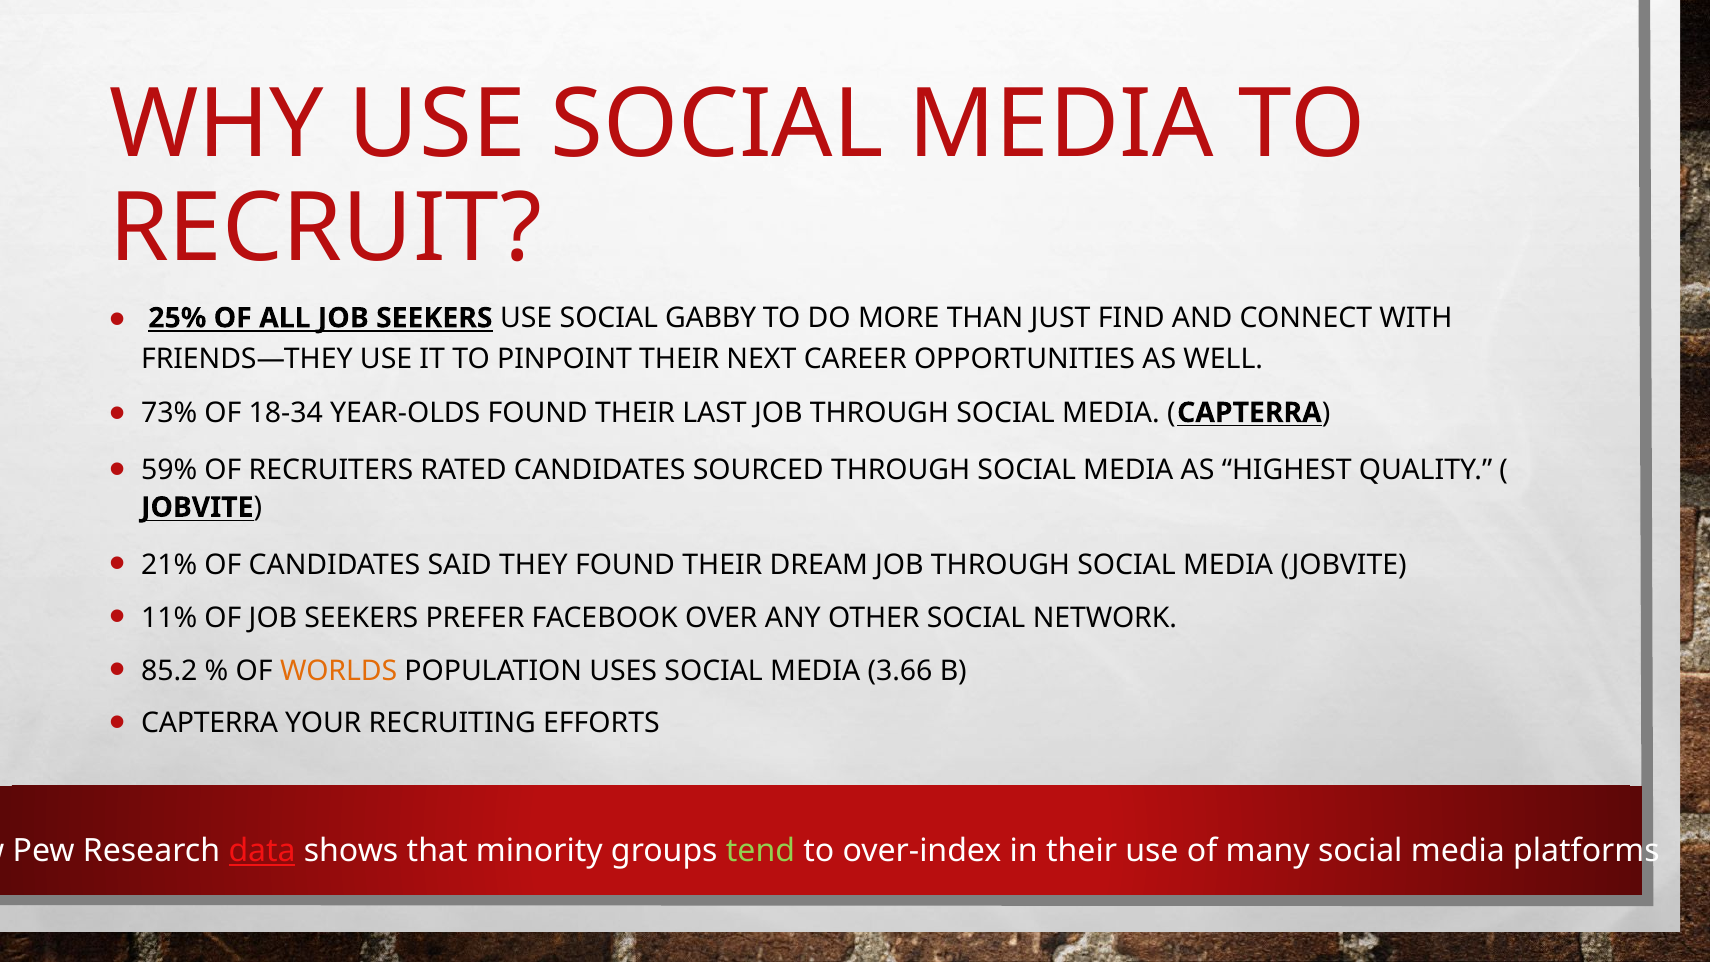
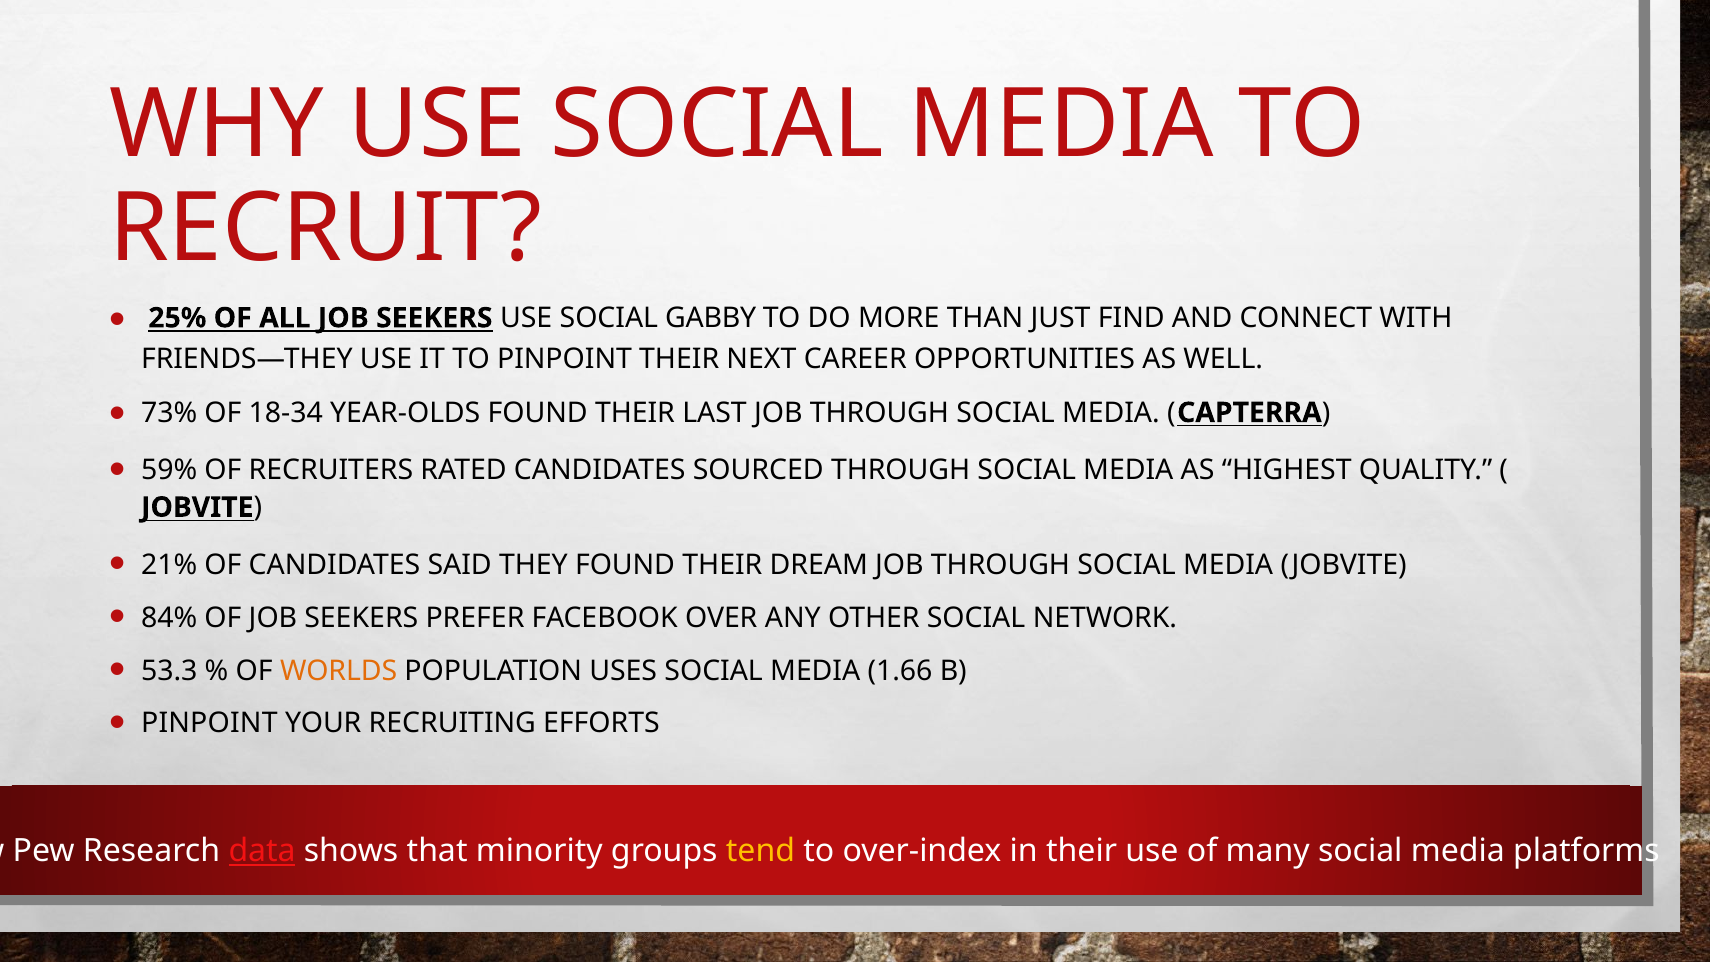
11%: 11% -> 84% (169, 618)
85.2: 85.2 -> 53.3 (169, 671)
3.66: 3.66 -> 1.66 (900, 671)
CAPTERRA: CAPTERRA -> PINPOINT (209, 723)
tend colour: light green -> yellow (760, 851)
